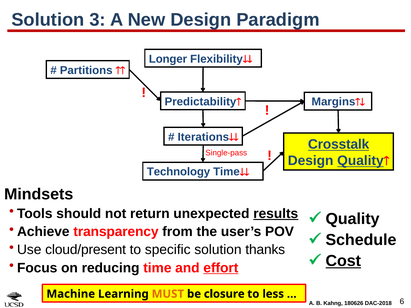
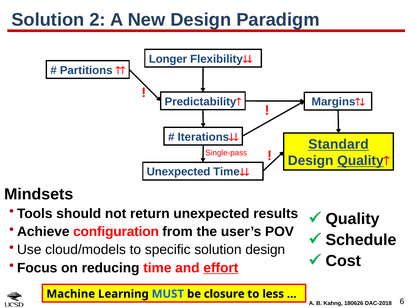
3: 3 -> 2 (98, 20)
Crosstalk: Crosstalk -> Standard (338, 144)
Technology: Technology -> Unexpected (179, 172)
results underline: present -> none (276, 214)
transparency: transparency -> configuration (116, 232)
cloud/present: cloud/present -> cloud/models (86, 250)
solution thanks: thanks -> design (265, 250)
Cost underline: present -> none (343, 261)
MUST colour: orange -> blue (168, 294)
